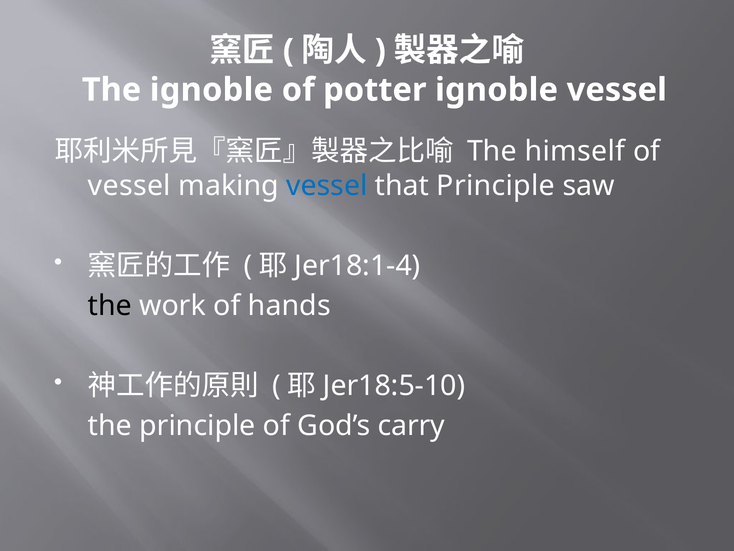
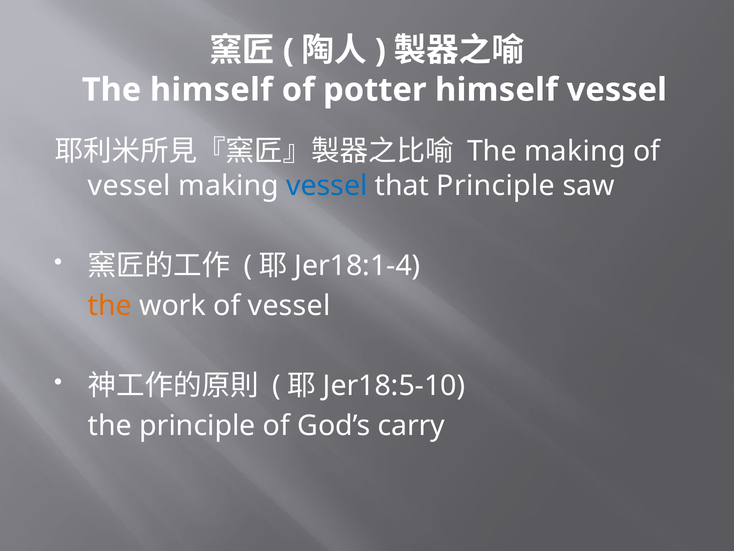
The ignoble: ignoble -> himself (211, 90)
potter ignoble: ignoble -> himself (496, 90)
The himself: himself -> making (575, 151)
the colour: black -> orange (110, 305)
work of hands: hands -> vessel (289, 305)
